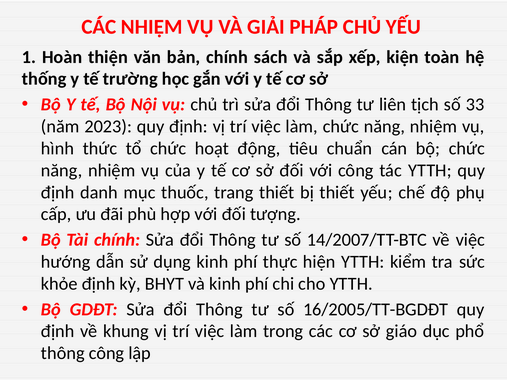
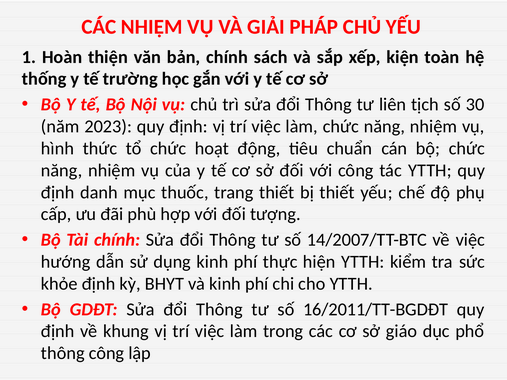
33: 33 -> 30 (475, 105)
16/2005/TT-BGDĐT: 16/2005/TT-BGDĐT -> 16/2011/TT-BGDĐT (376, 310)
